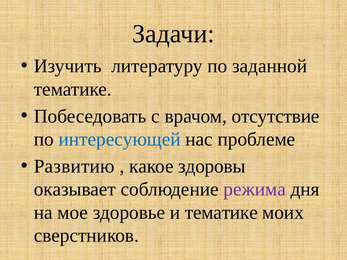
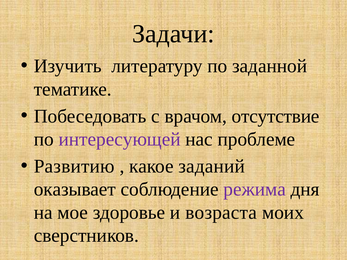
интересующей colour: blue -> purple (120, 139)
здоровы: здоровы -> заданий (212, 166)
и тематике: тематике -> возраста (221, 213)
